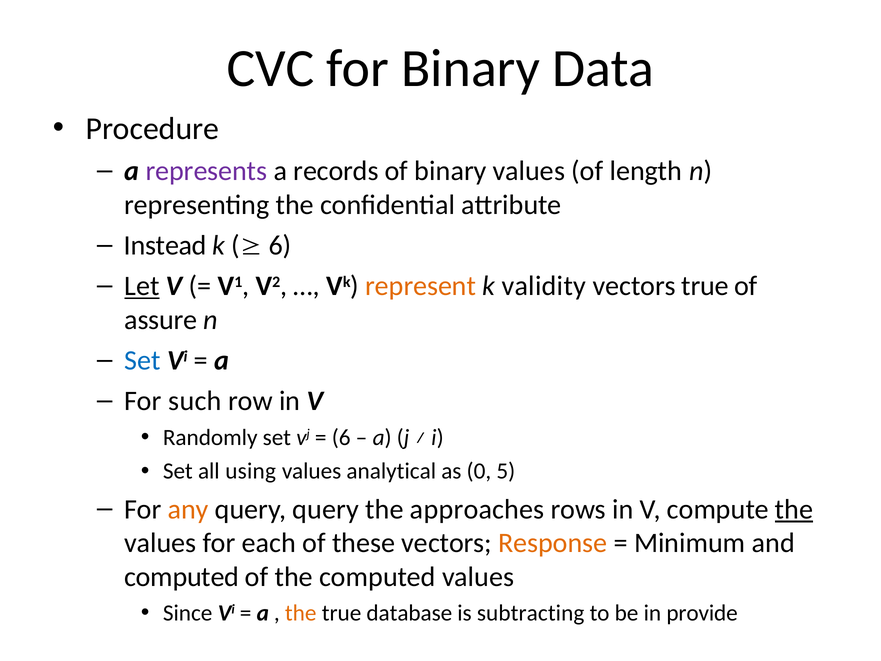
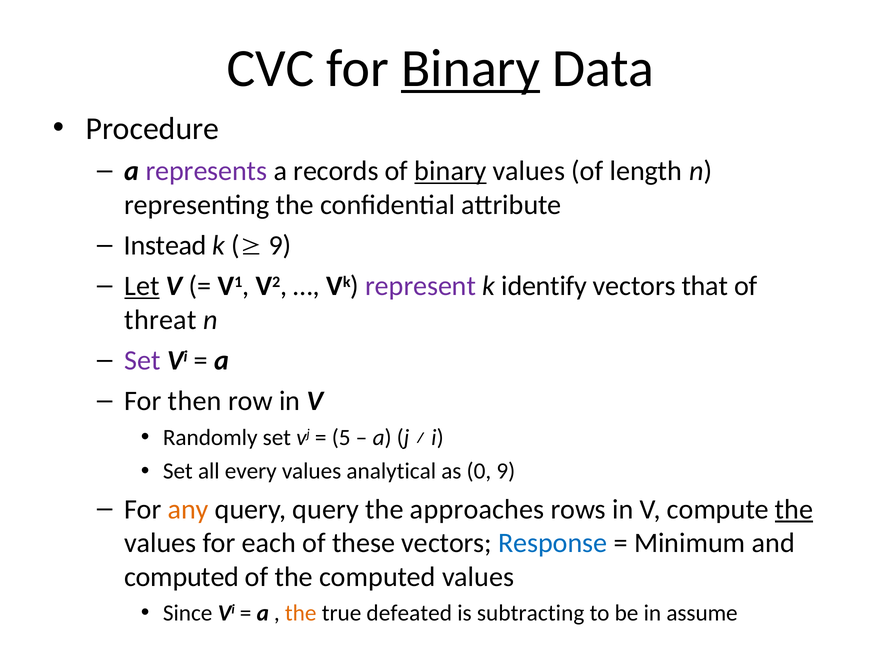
Binary underline: none -> present (470, 68)
binary underline: none -> present (451, 171)
6: 6 -> 9 (280, 245)
represent colour: orange -> purple (421, 286)
validity: validity -> identify (544, 286)
vectors true: true -> that (705, 286)
assure: assure -> threat (160, 320)
Set colour: blue -> purple (143, 360)
such: such -> then (195, 401)
6: 6 -> 5 (341, 437)
using: using -> every (251, 471)
0 5: 5 -> 9 (506, 471)
Response colour: orange -> blue (553, 543)
database: database -> defeated (409, 613)
provide: provide -> assume (702, 613)
